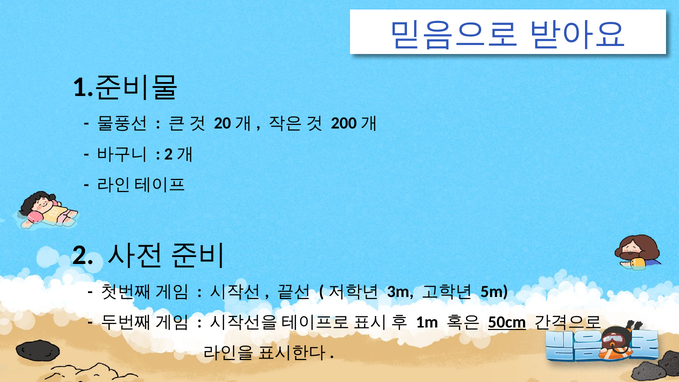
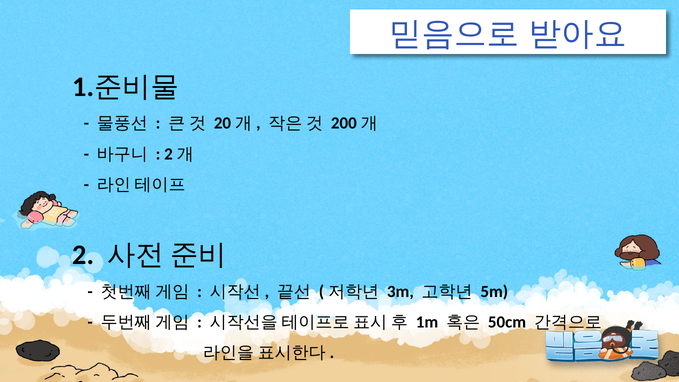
50cm underline: present -> none (507, 322)
